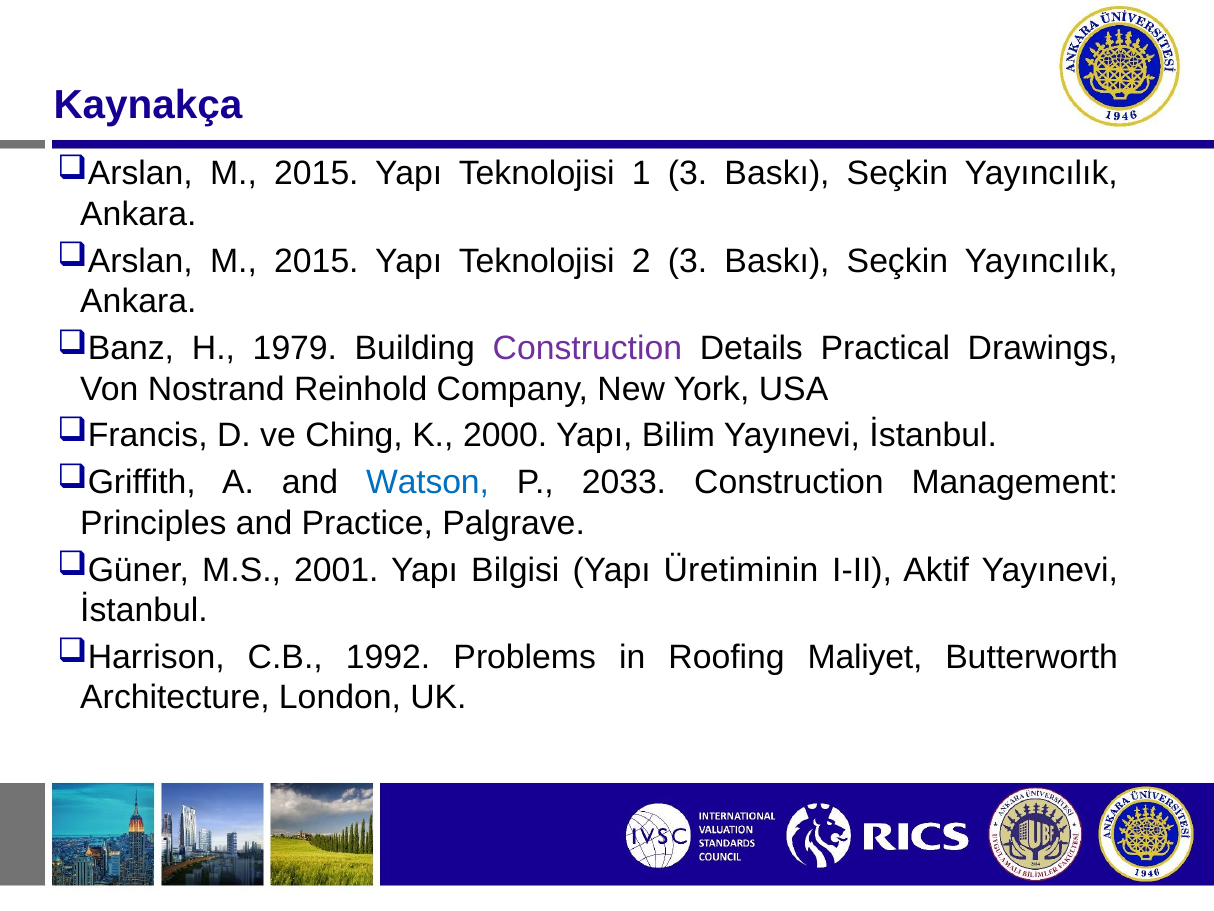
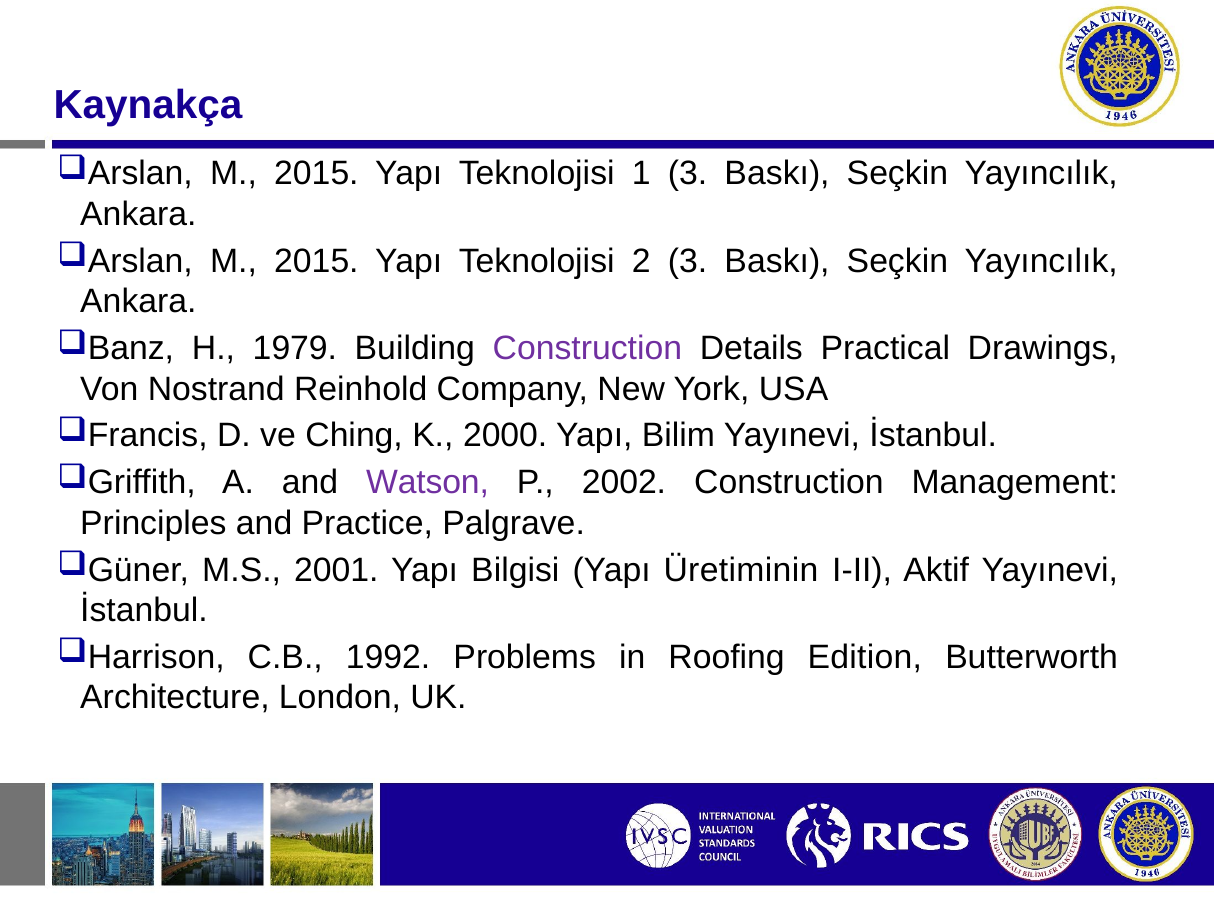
Watson colour: blue -> purple (428, 482)
2033: 2033 -> 2002 (624, 482)
Maliyet: Maliyet -> Edition (865, 657)
